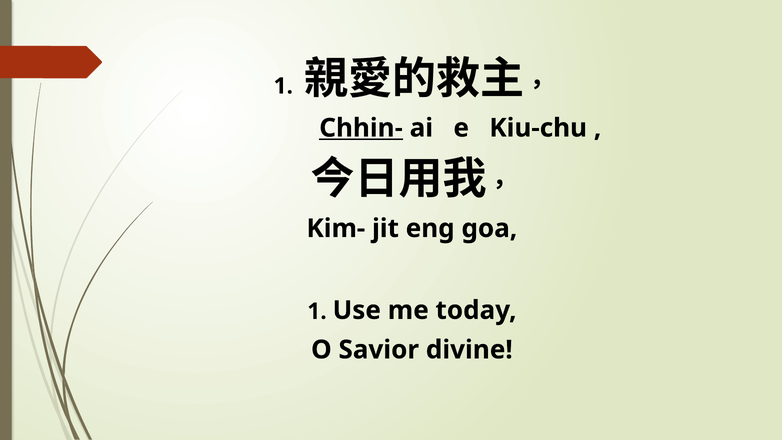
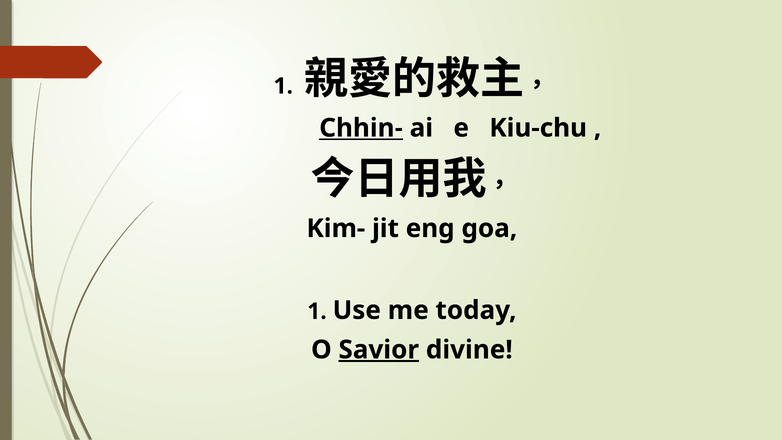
Savior underline: none -> present (379, 350)
